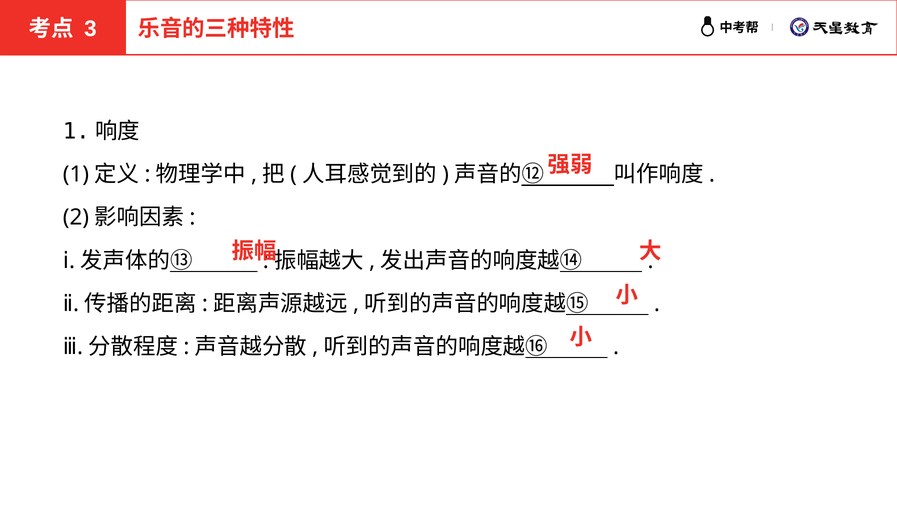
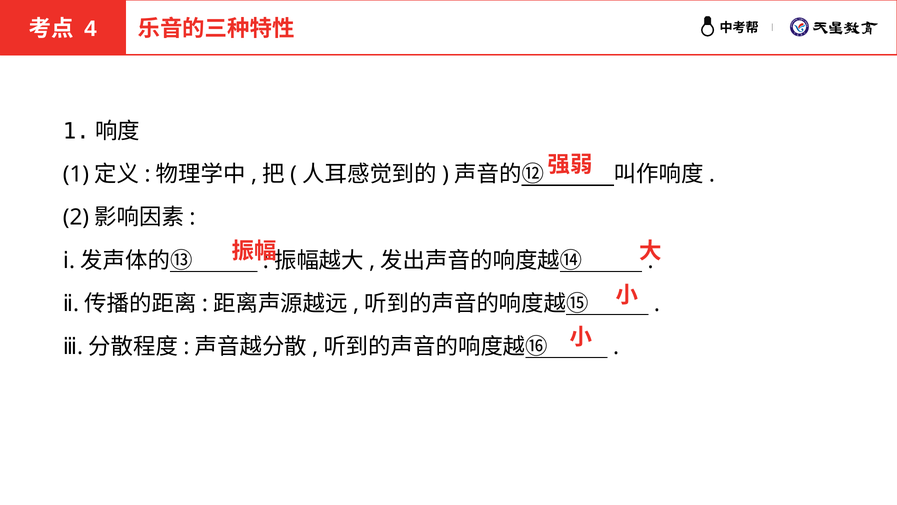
3: 3 -> 4 (90, 29)
